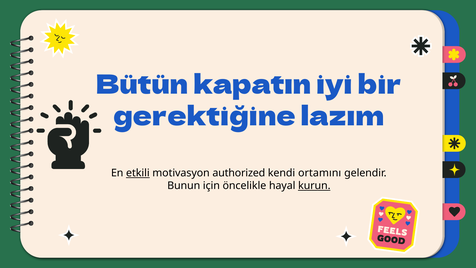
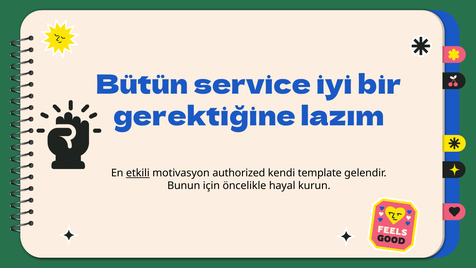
kapatın: kapatın -> service (252, 85)
ortamını: ortamını -> template (320, 173)
kurun underline: present -> none (314, 186)
